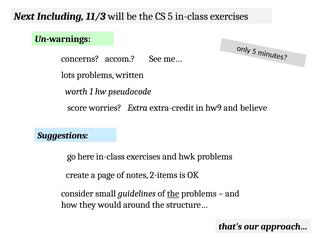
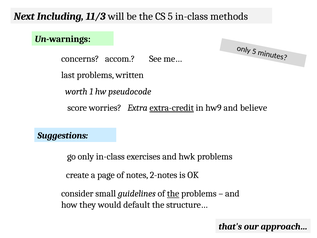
5 in-class exercises: exercises -> methods (229, 16)
lots: lots -> last (68, 75)
extra-credit underline: none -> present (172, 108)
go here: here -> only (86, 157)
2-items: 2-items -> 2-notes (164, 175)
around: around -> default (137, 205)
